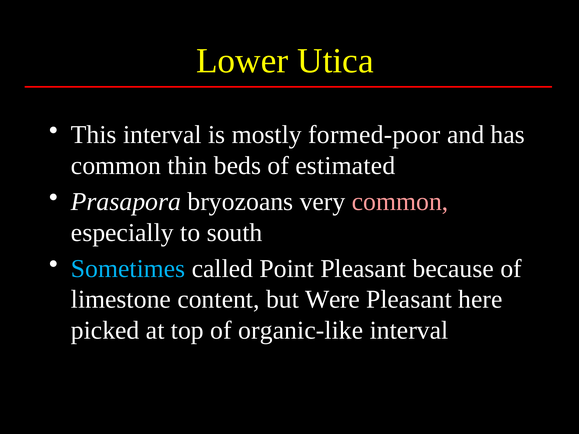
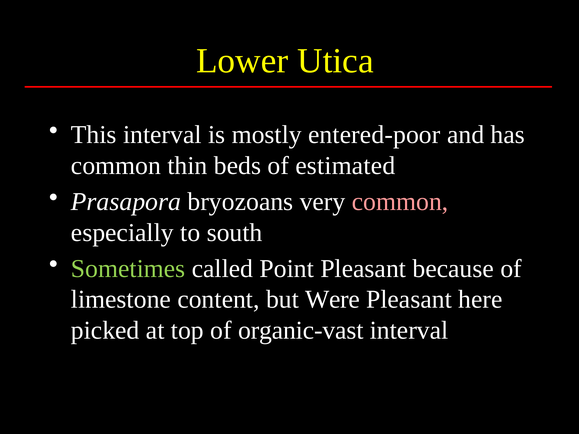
formed-poor: formed-poor -> entered-poor (374, 135)
Sometimes colour: light blue -> light green (128, 269)
organic-like: organic-like -> organic-vast (301, 331)
